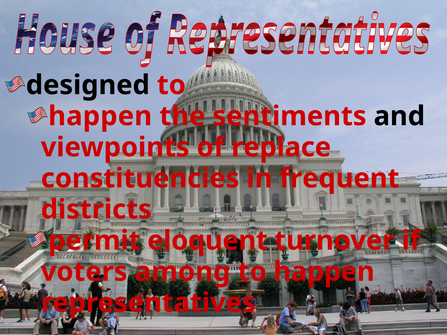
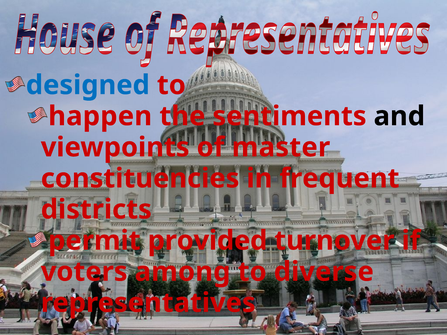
designed colour: black -> blue (88, 85)
replace: replace -> master (281, 147)
eloquent: eloquent -> provided (208, 241)
happen: happen -> diverse (324, 272)
